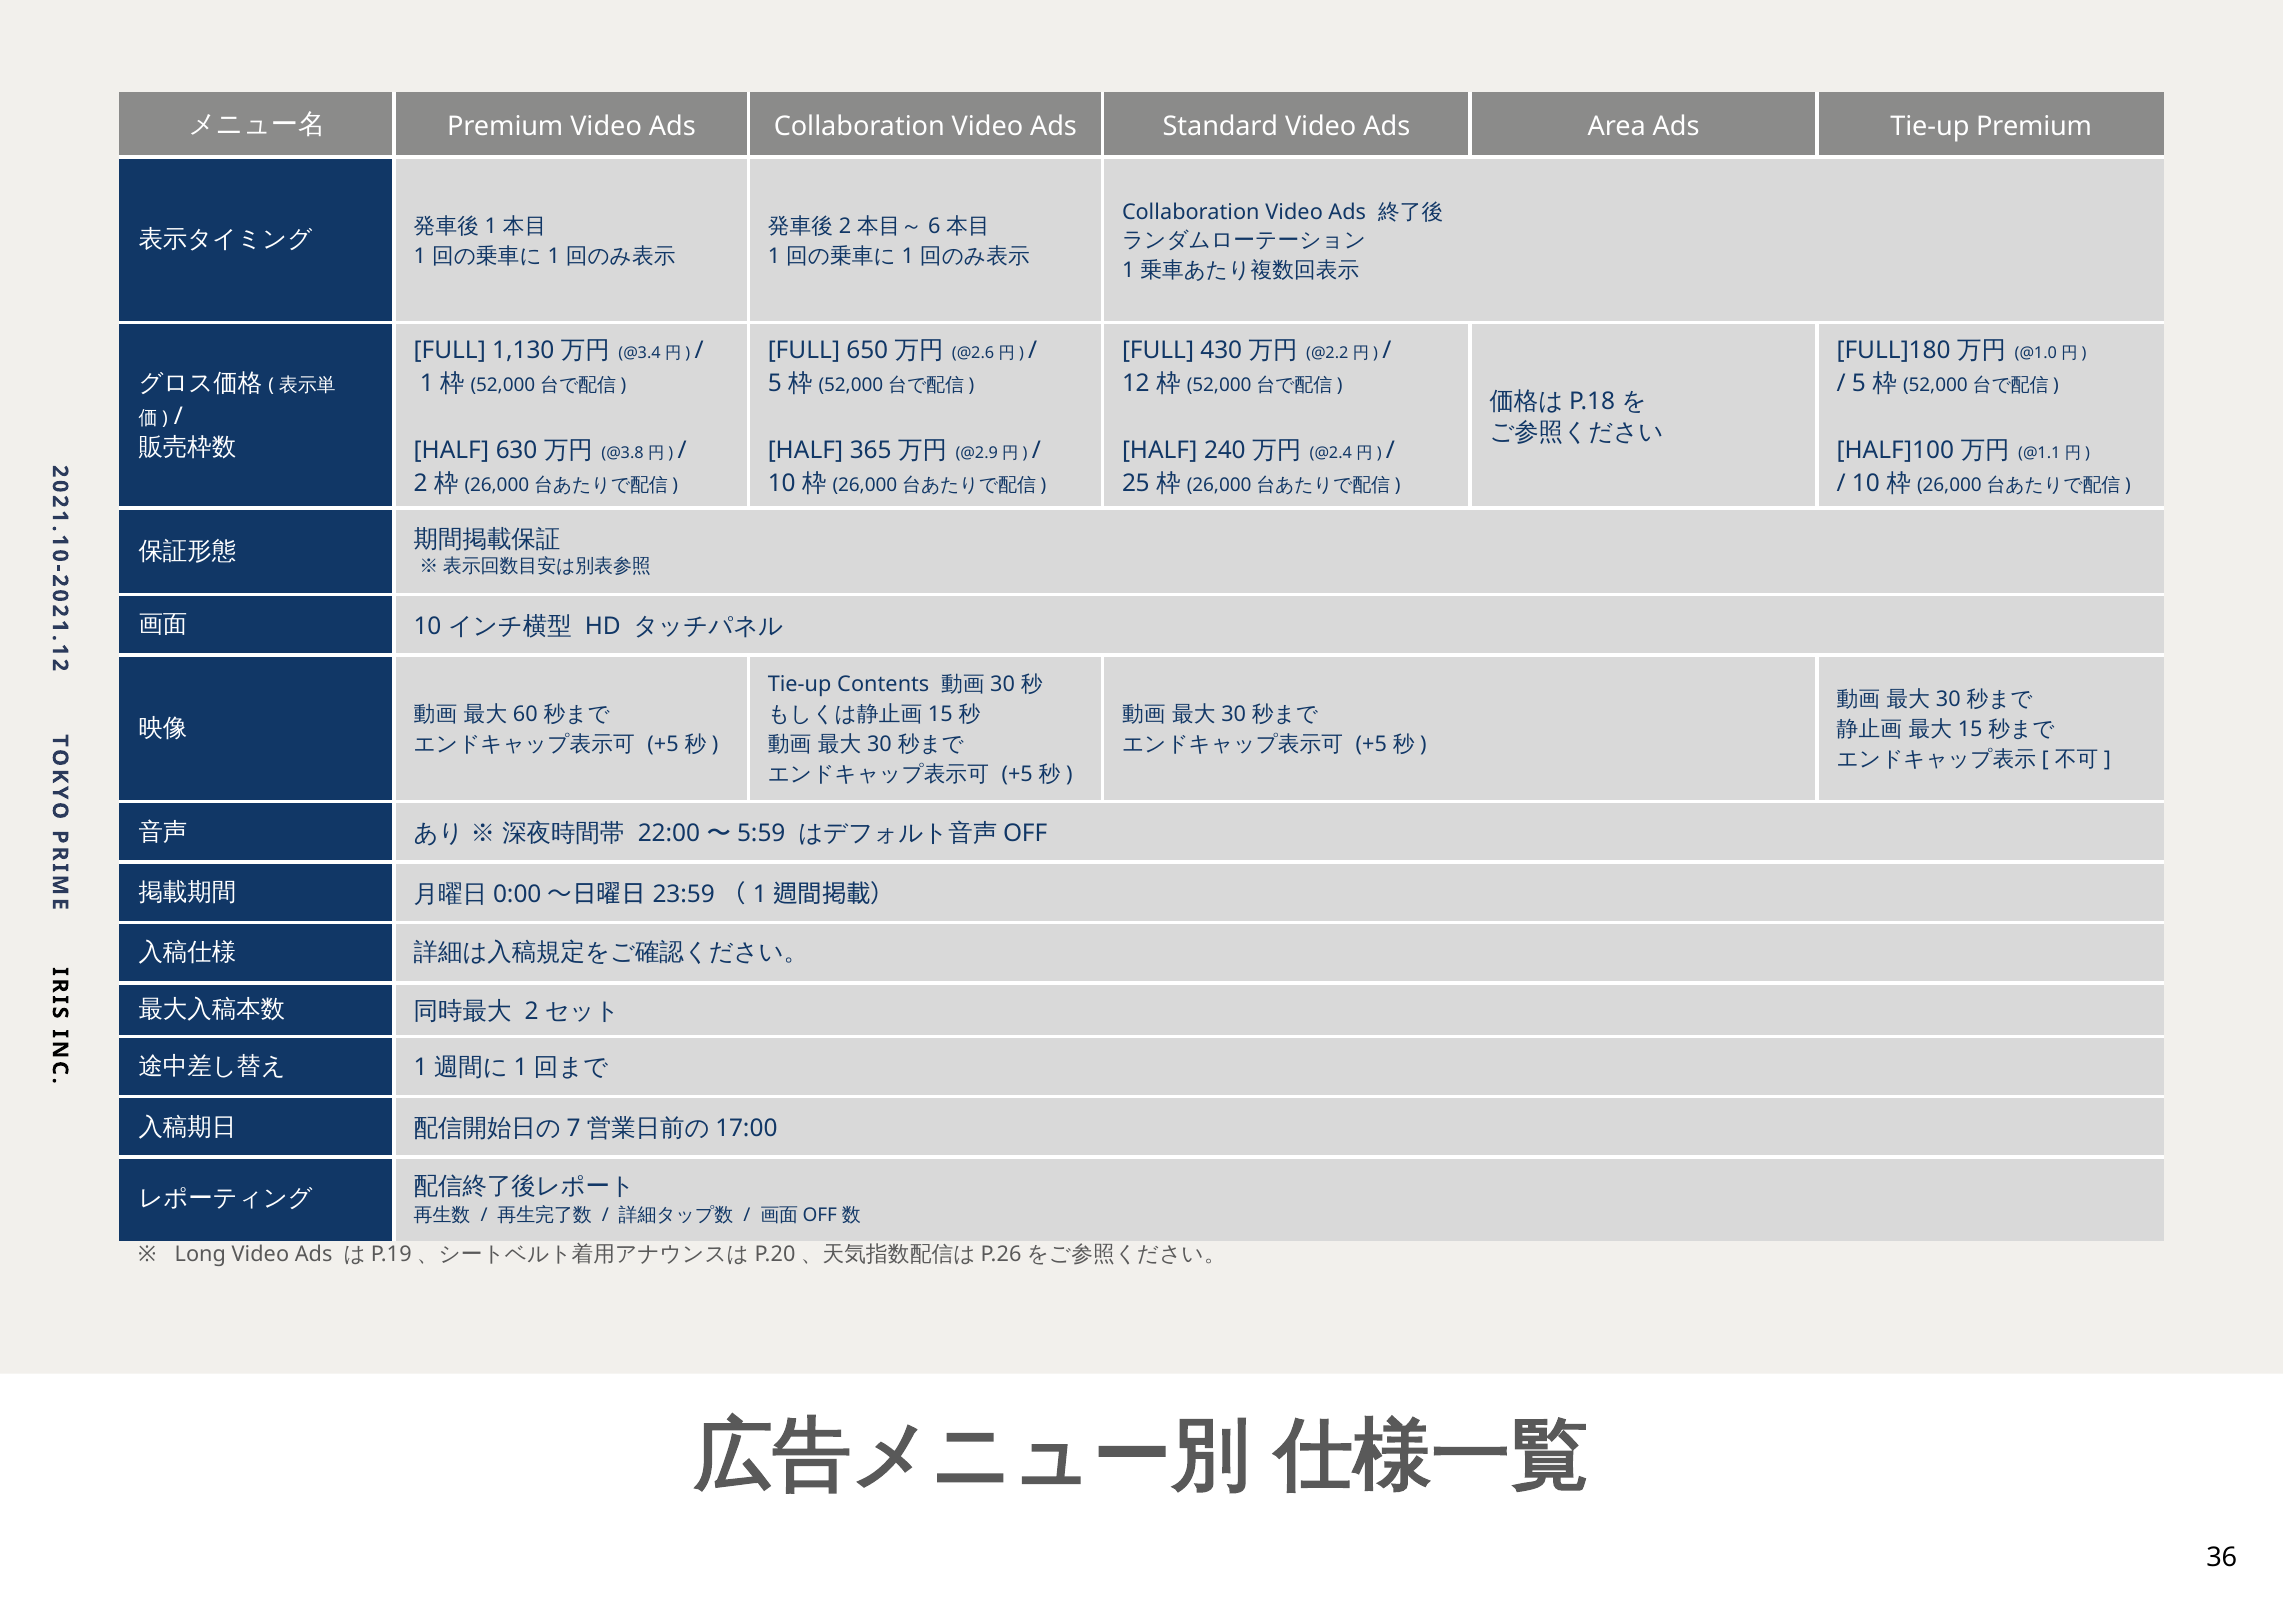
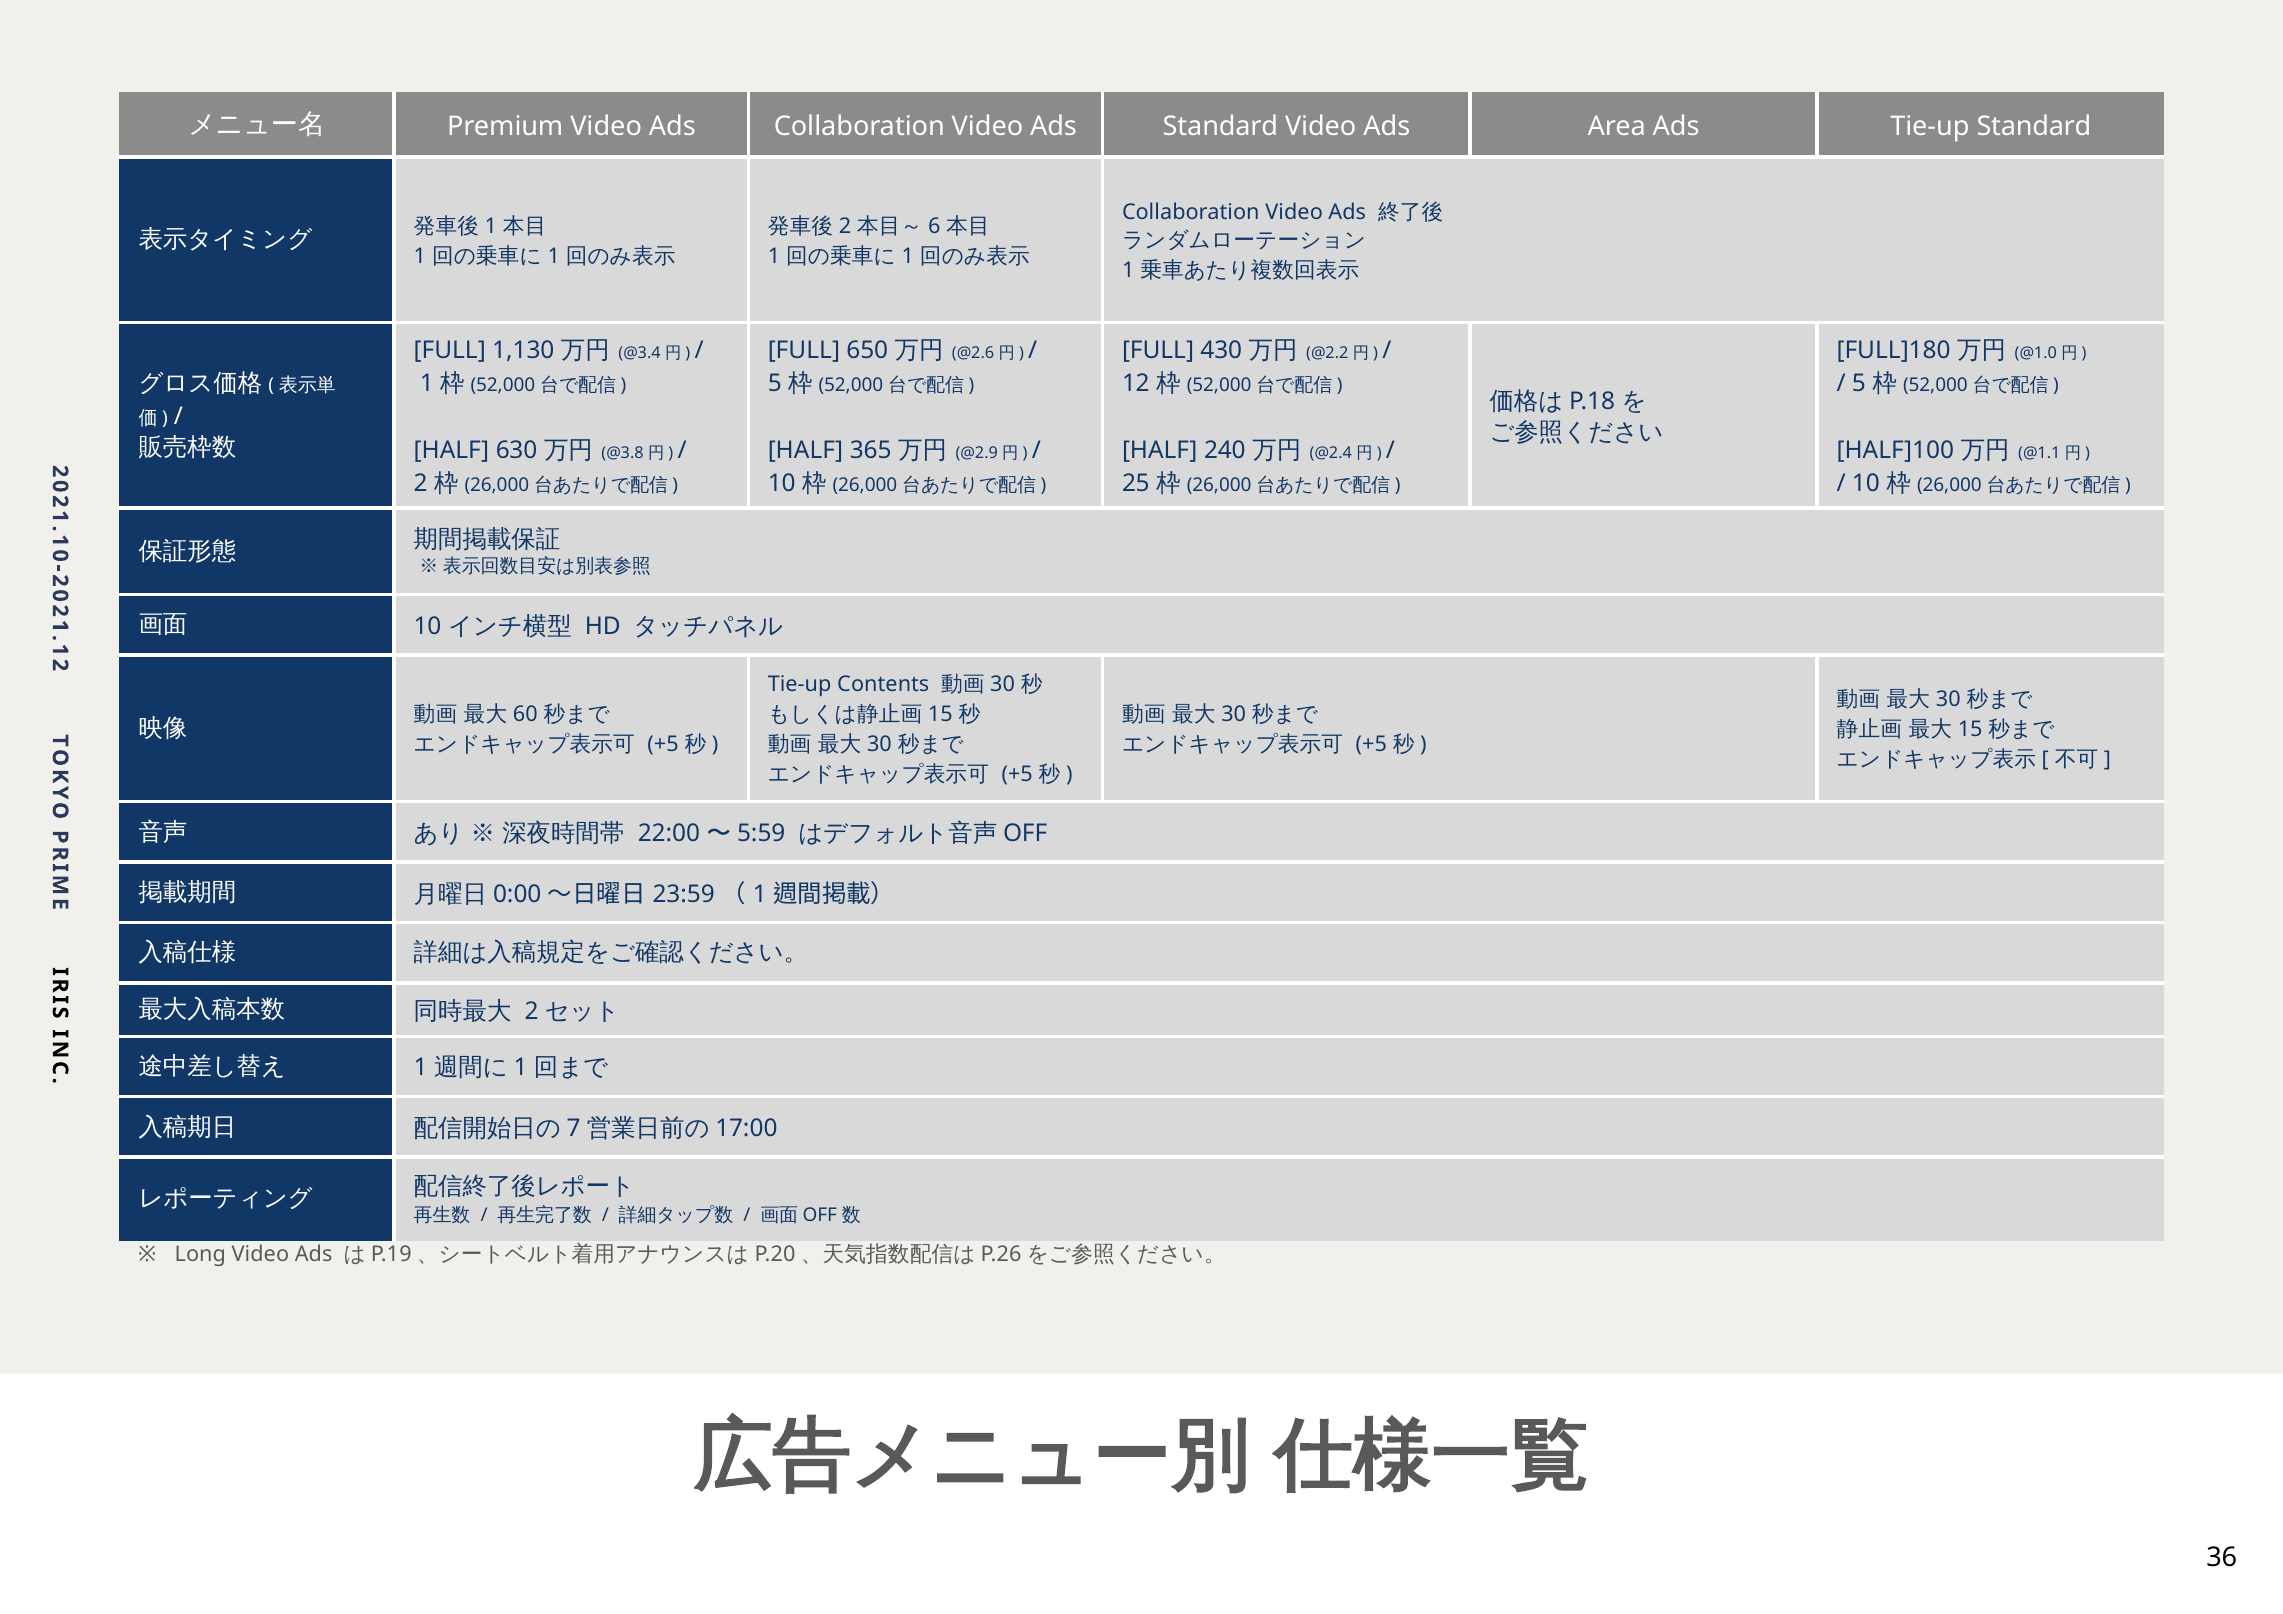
Tie-up Premium: Premium -> Standard (2034, 126)
